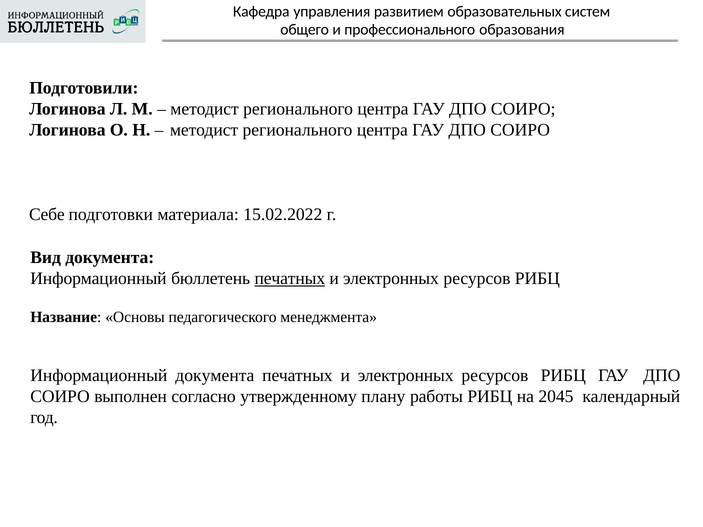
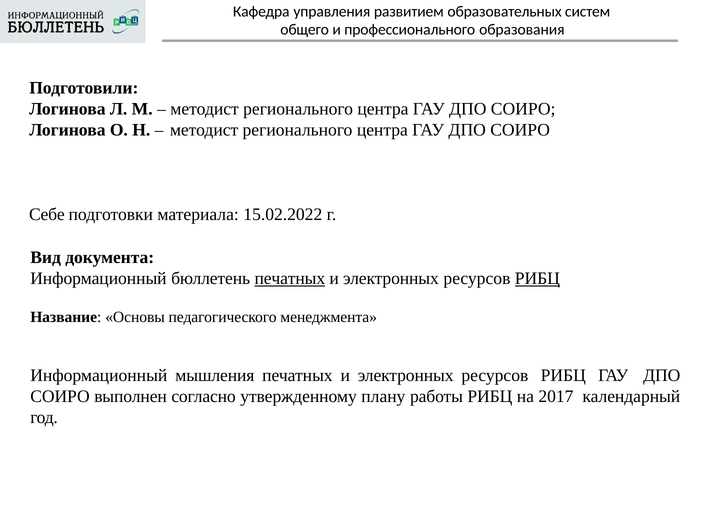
РИБЦ underline: none -> present (537, 279)
Информационный документа: документа -> мышления (215, 375)
2045: 2045 -> 2017 (556, 396)
